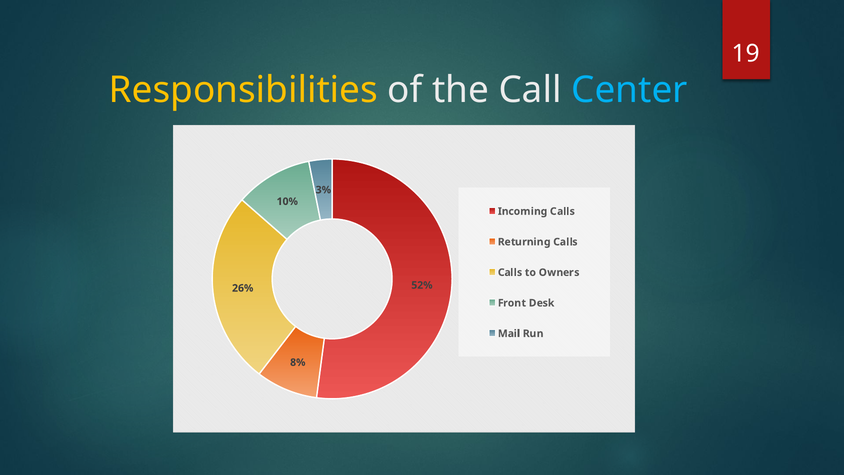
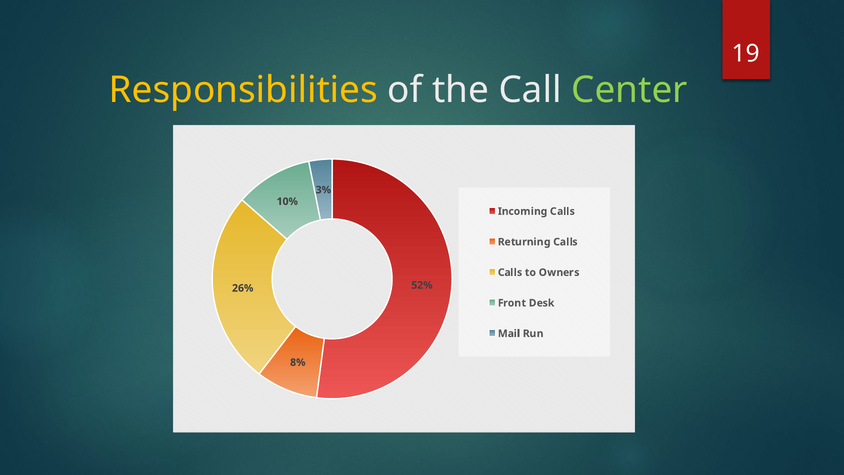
Center colour: light blue -> light green (629, 90)
